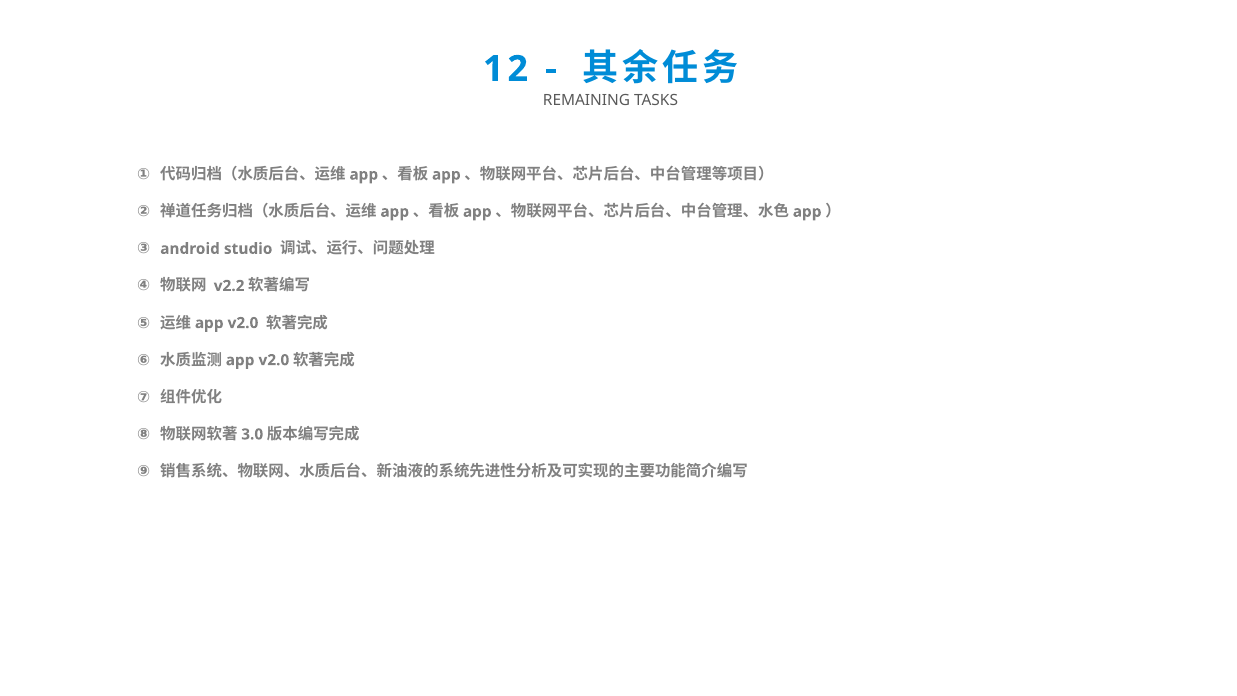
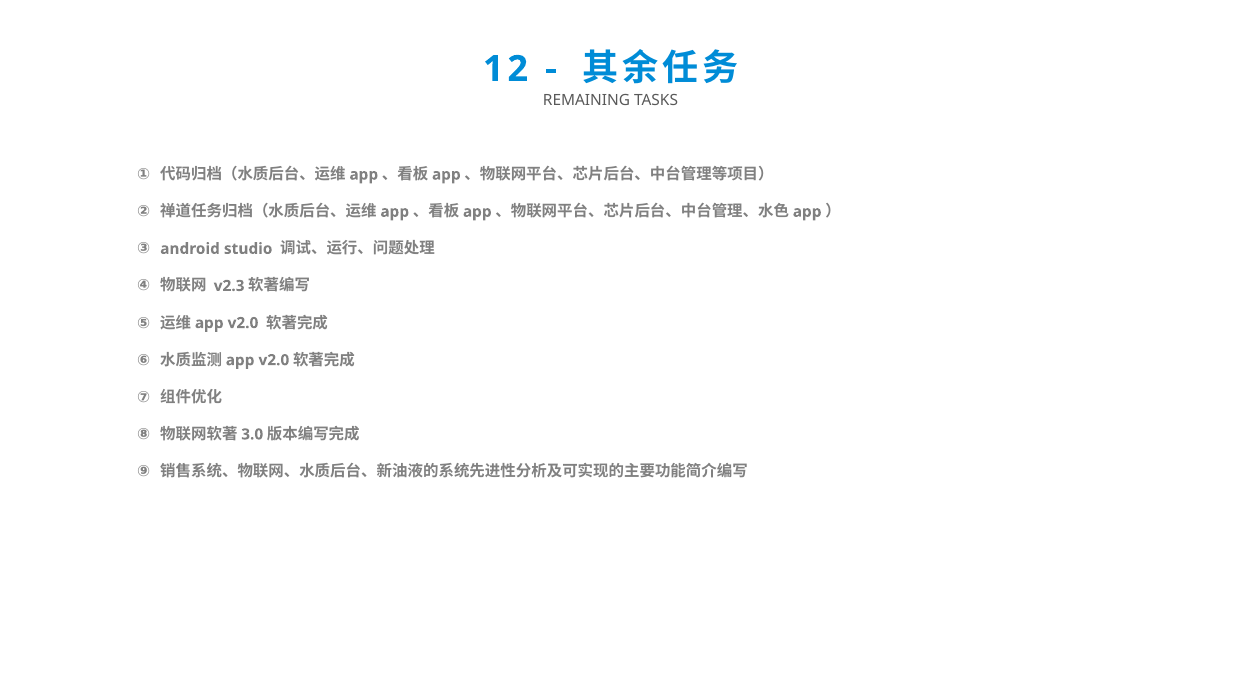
v2.2: v2.2 -> v2.3 (229, 286)
